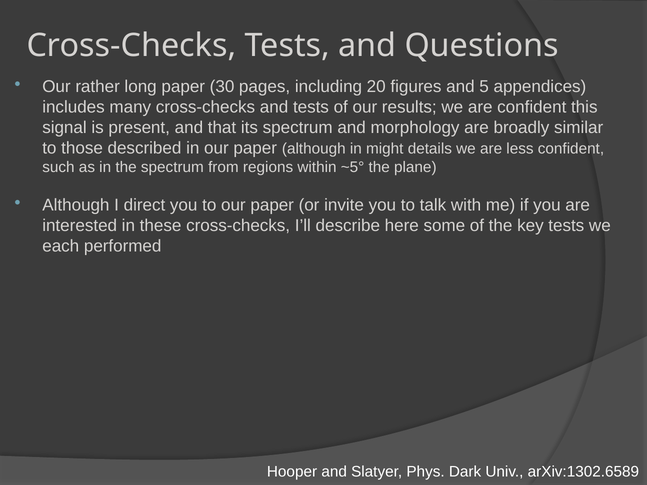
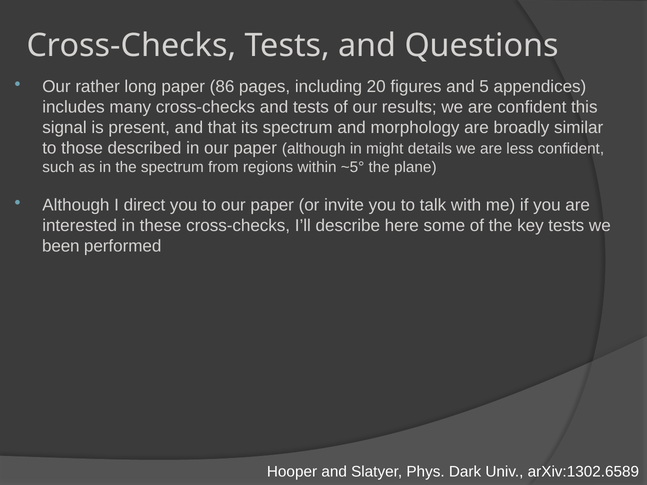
30: 30 -> 86 (222, 87)
each: each -> been (61, 246)
